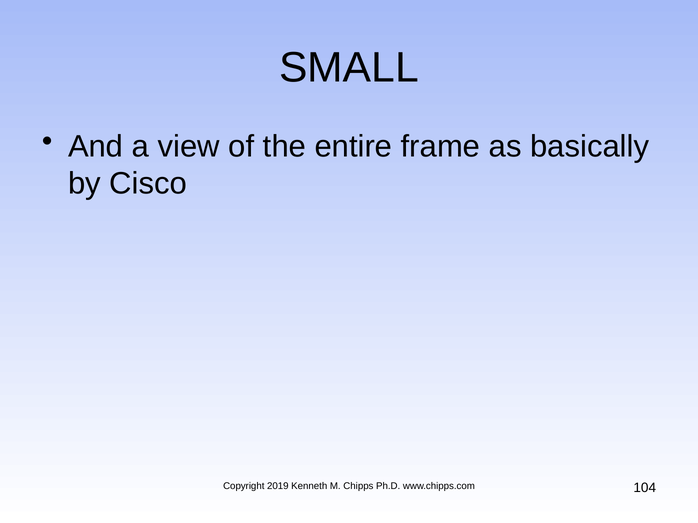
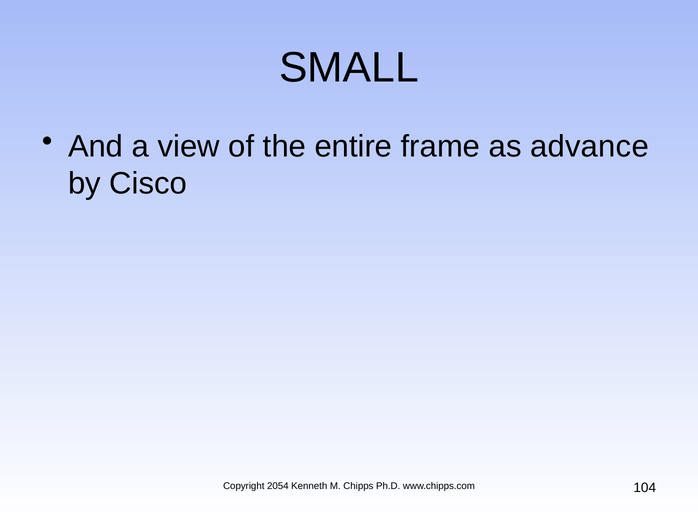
basically: basically -> advance (590, 146)
2019: 2019 -> 2054 (278, 487)
